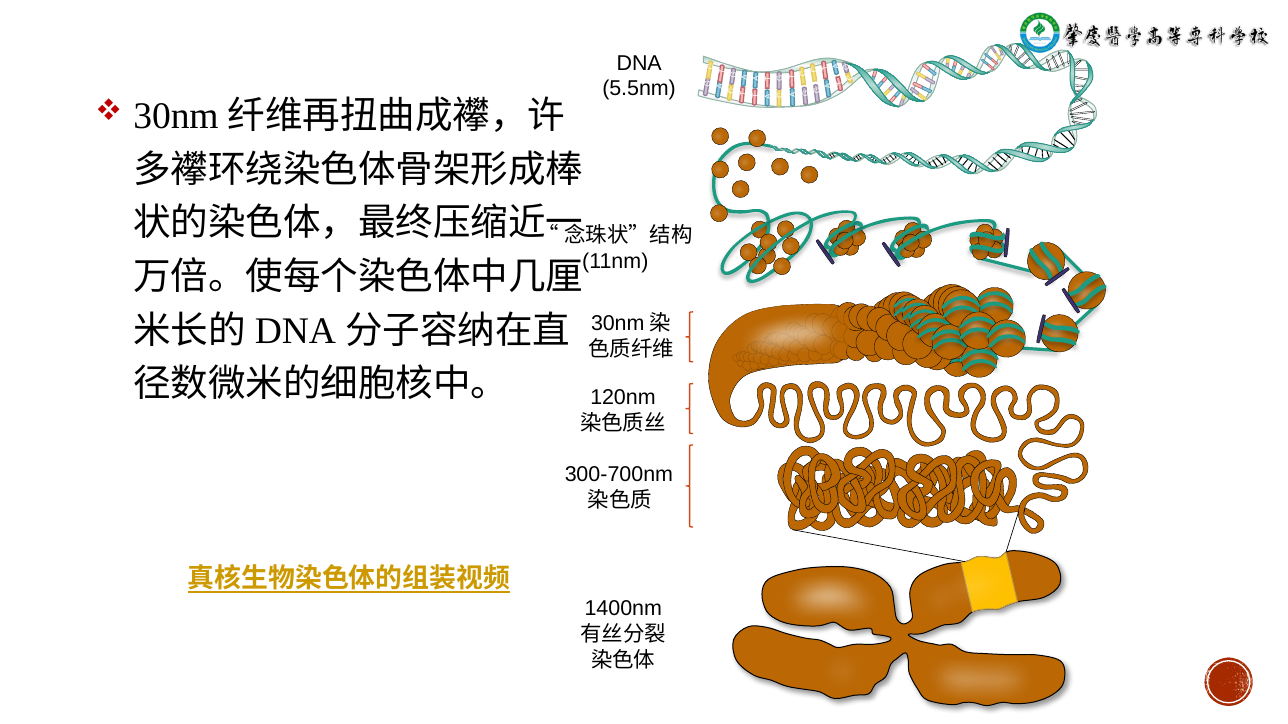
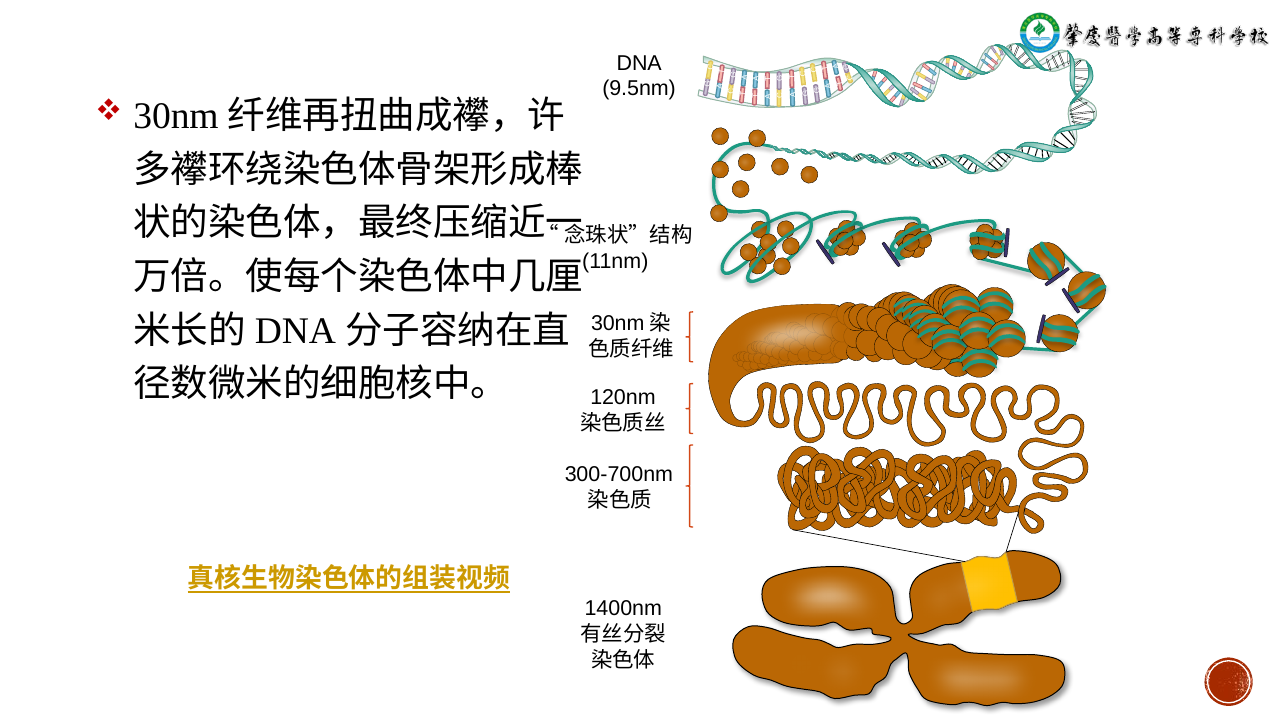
5.5nm: 5.5nm -> 9.5nm (639, 89)
